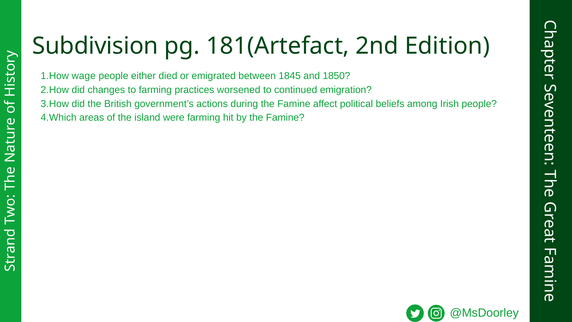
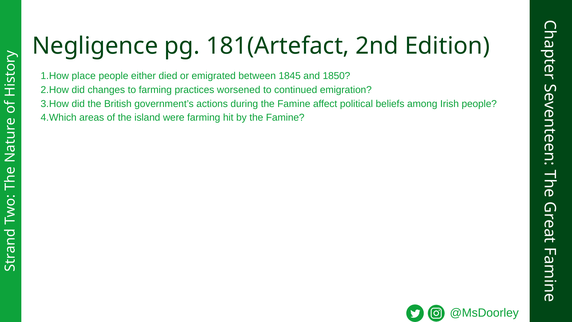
Subdivision: Subdivision -> Negligence (95, 46)
wage: wage -> place (84, 76)
